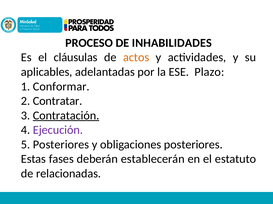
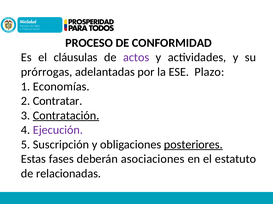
INHABILIDADES: INHABILIDADES -> CONFORMIDAD (172, 43)
actos colour: orange -> purple (136, 58)
aplicables: aplicables -> prórrogas (47, 72)
Conformar: Conformar -> Economías (61, 87)
5 Posteriores: Posteriores -> Suscripción (61, 145)
posteriores underline: none -> present (193, 145)
establecerán: establecerán -> asociaciones (153, 160)
